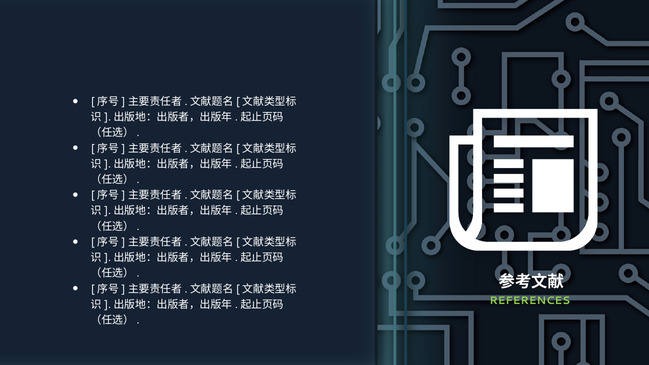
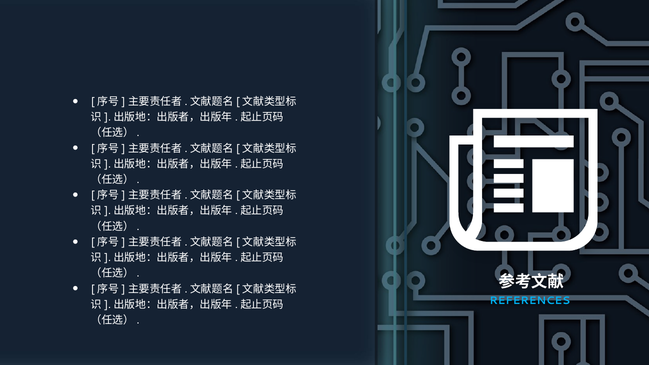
REFERENCES colour: light green -> light blue (530, 301)
